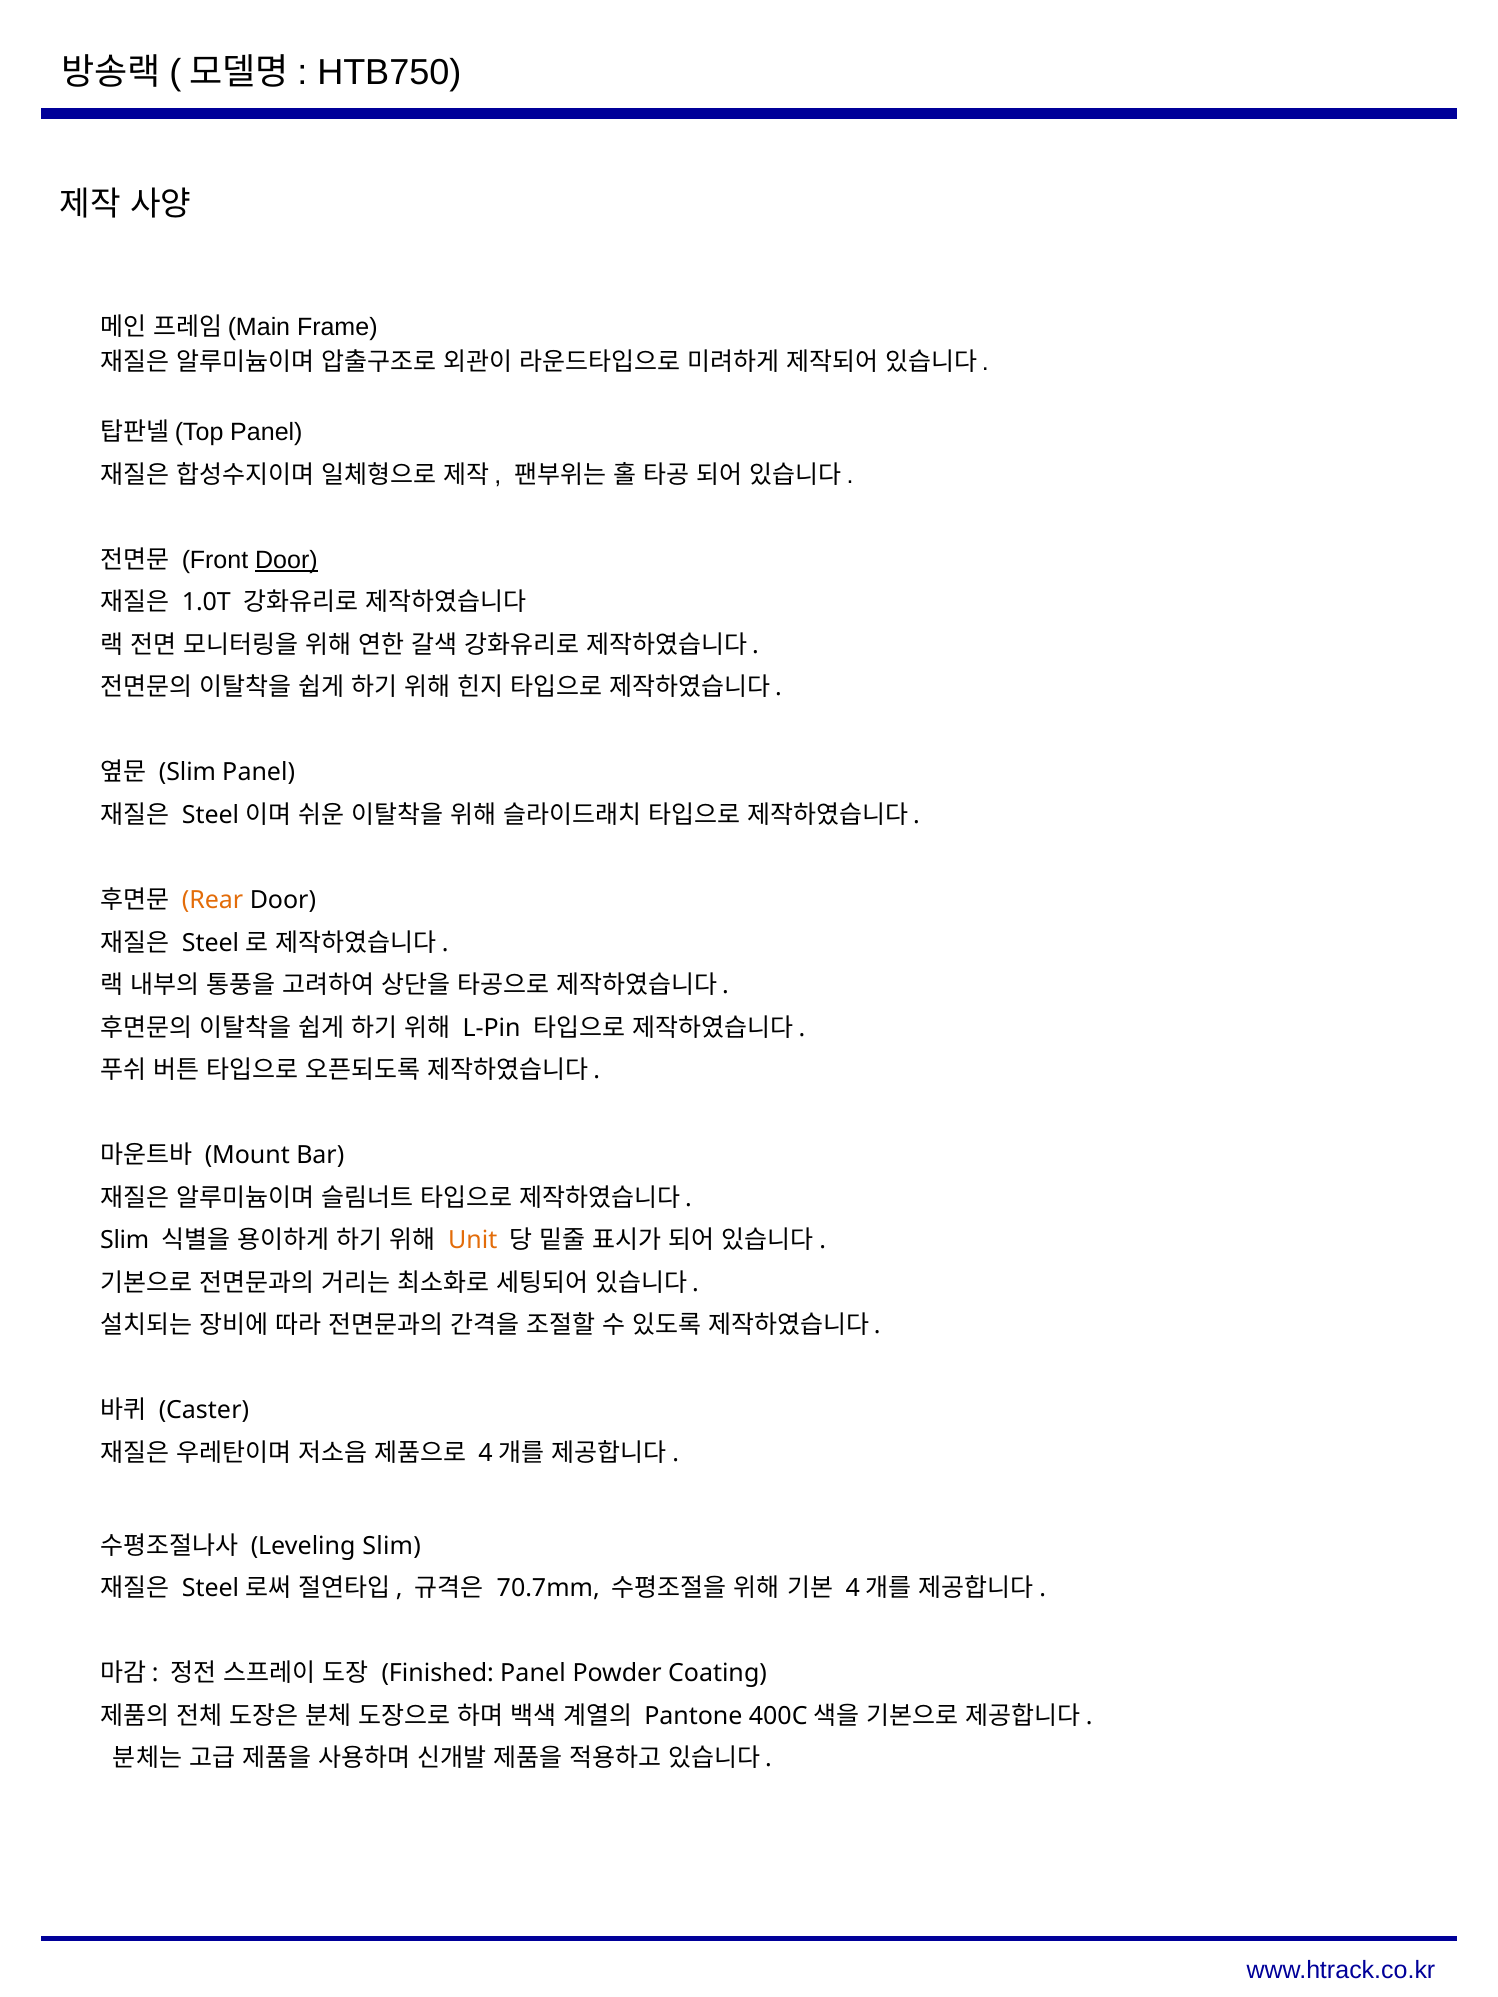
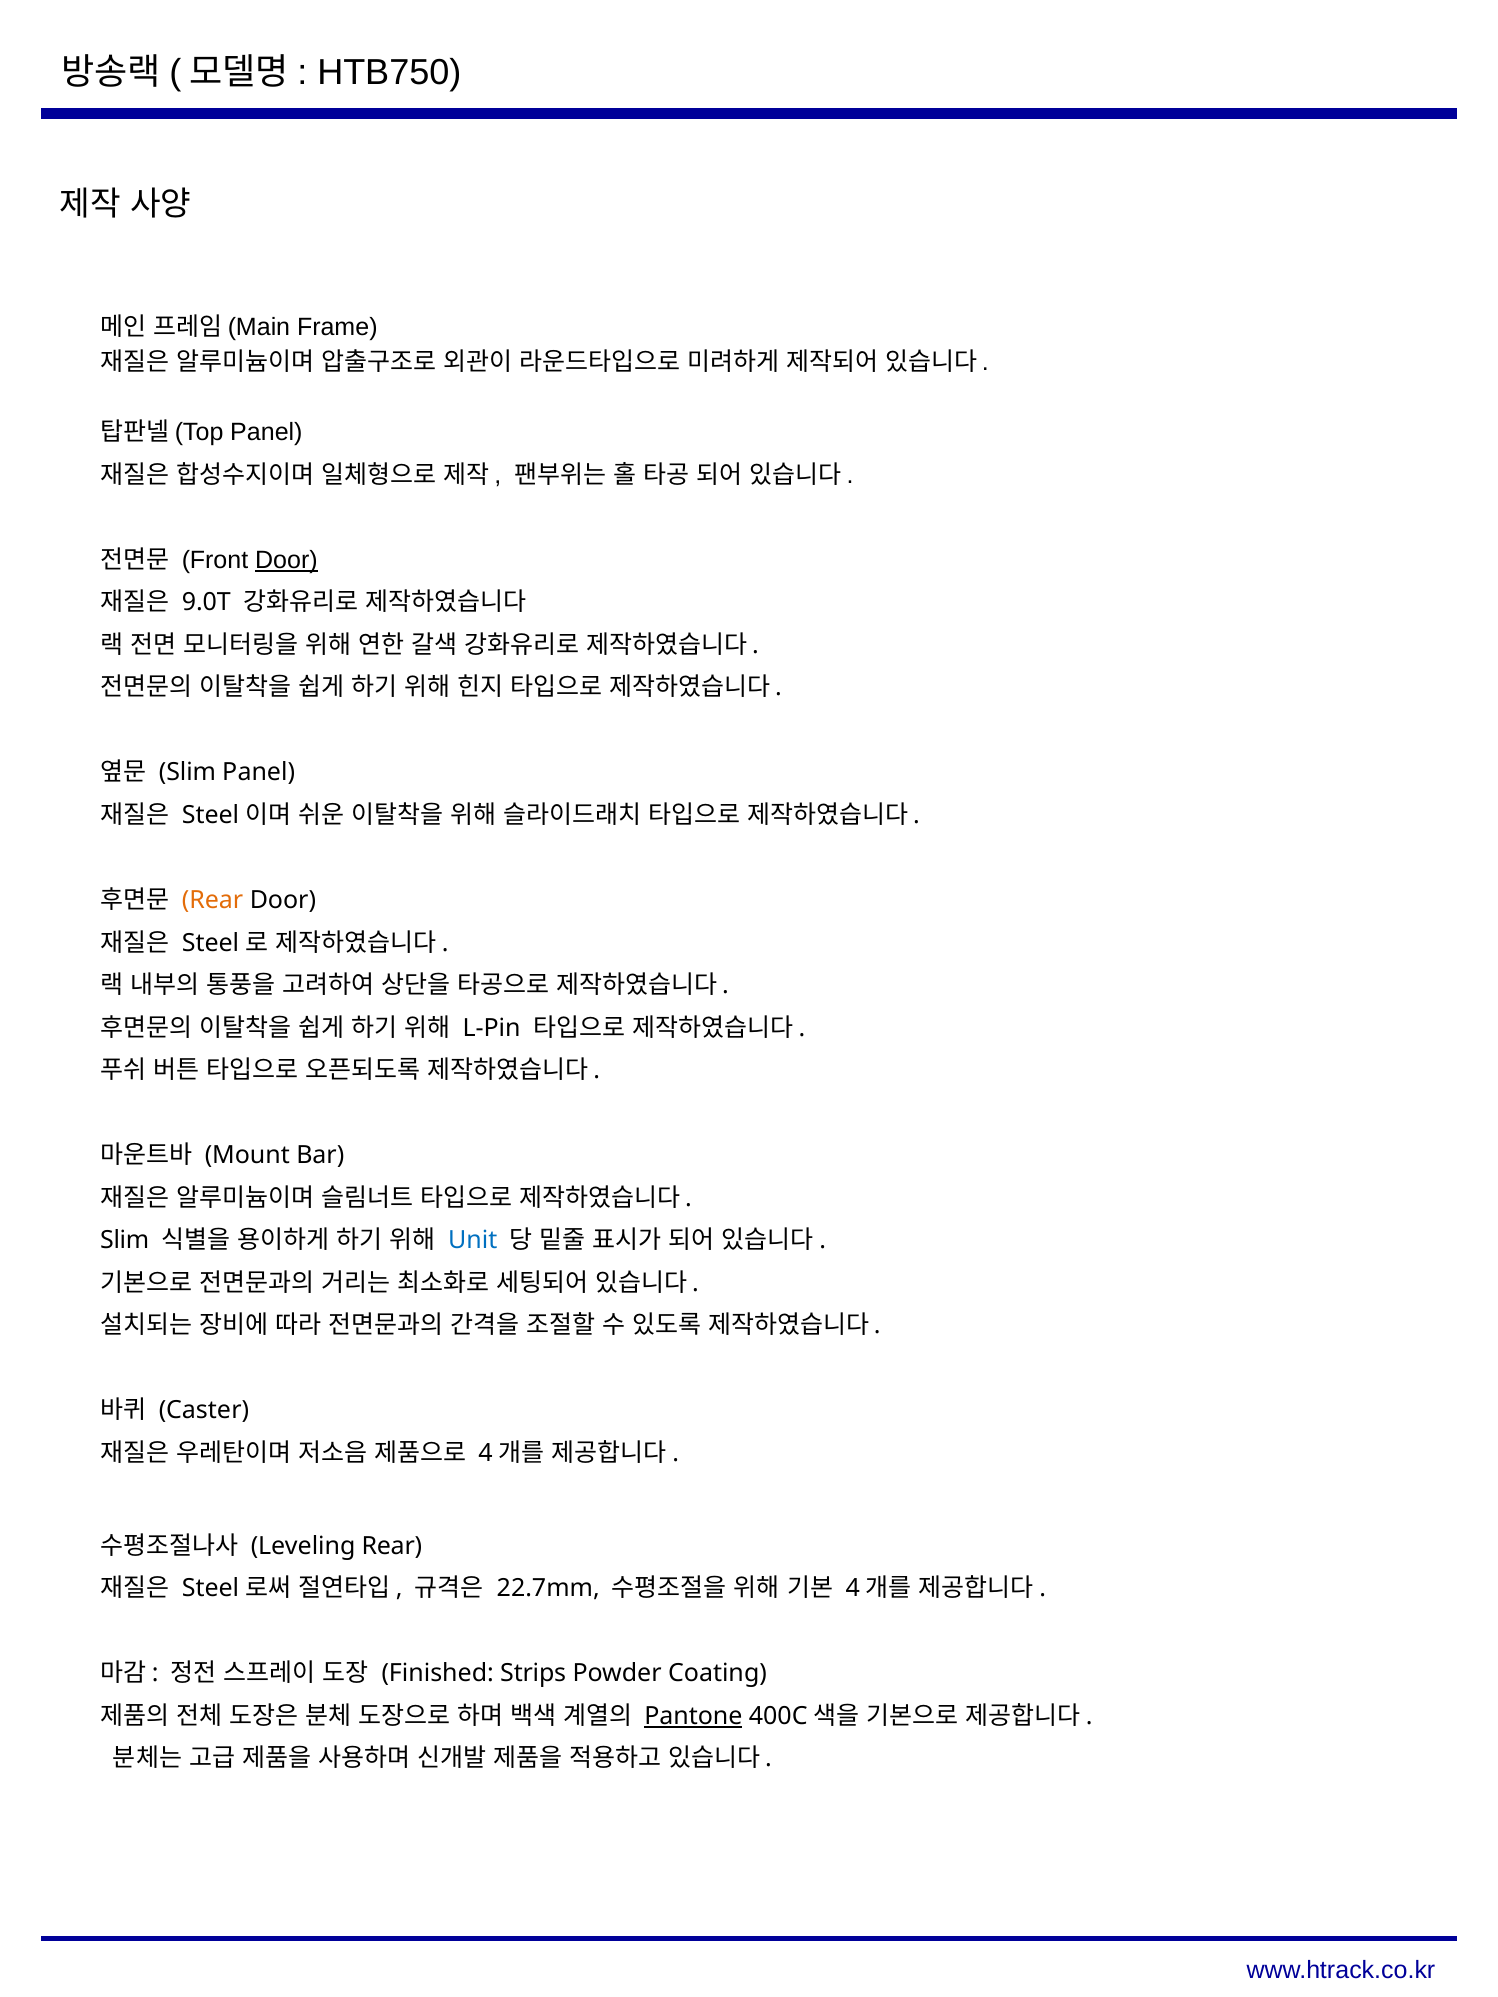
1.0T: 1.0T -> 9.0T (206, 603)
Unit colour: orange -> blue (473, 1241)
Leveling Slim: Slim -> Rear (392, 1546)
70.7mm: 70.7mm -> 22.7mm (548, 1589)
Finished Panel: Panel -> Strips (533, 1674)
Pantone underline: none -> present (693, 1716)
